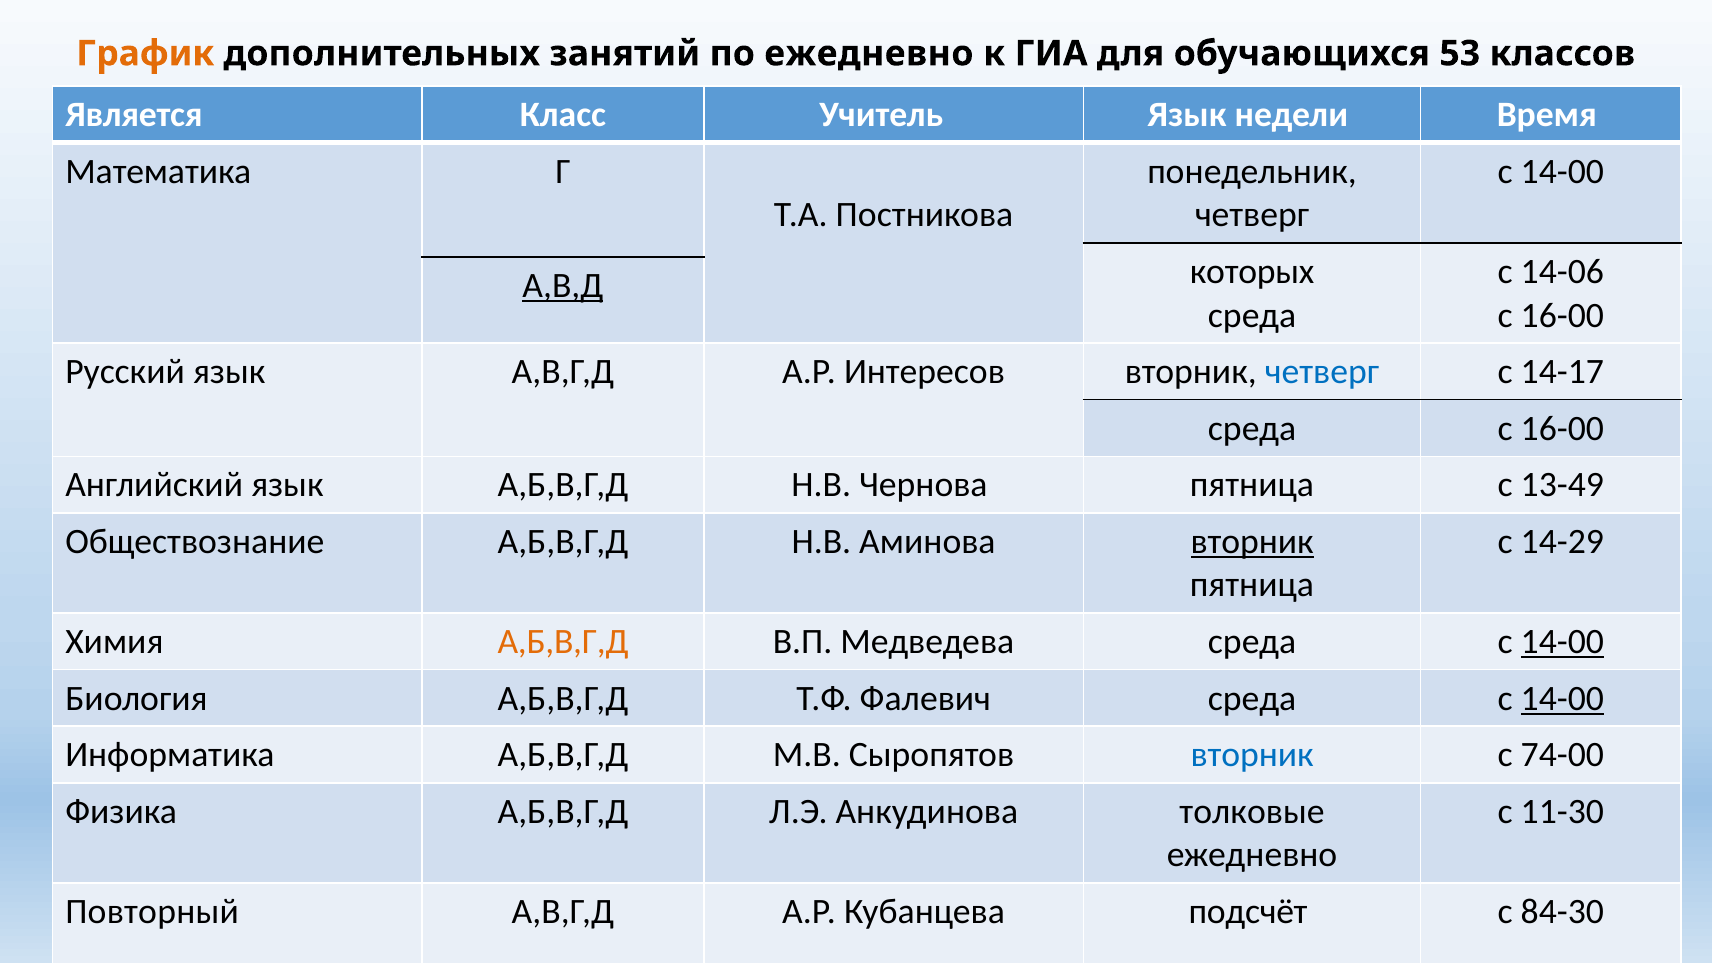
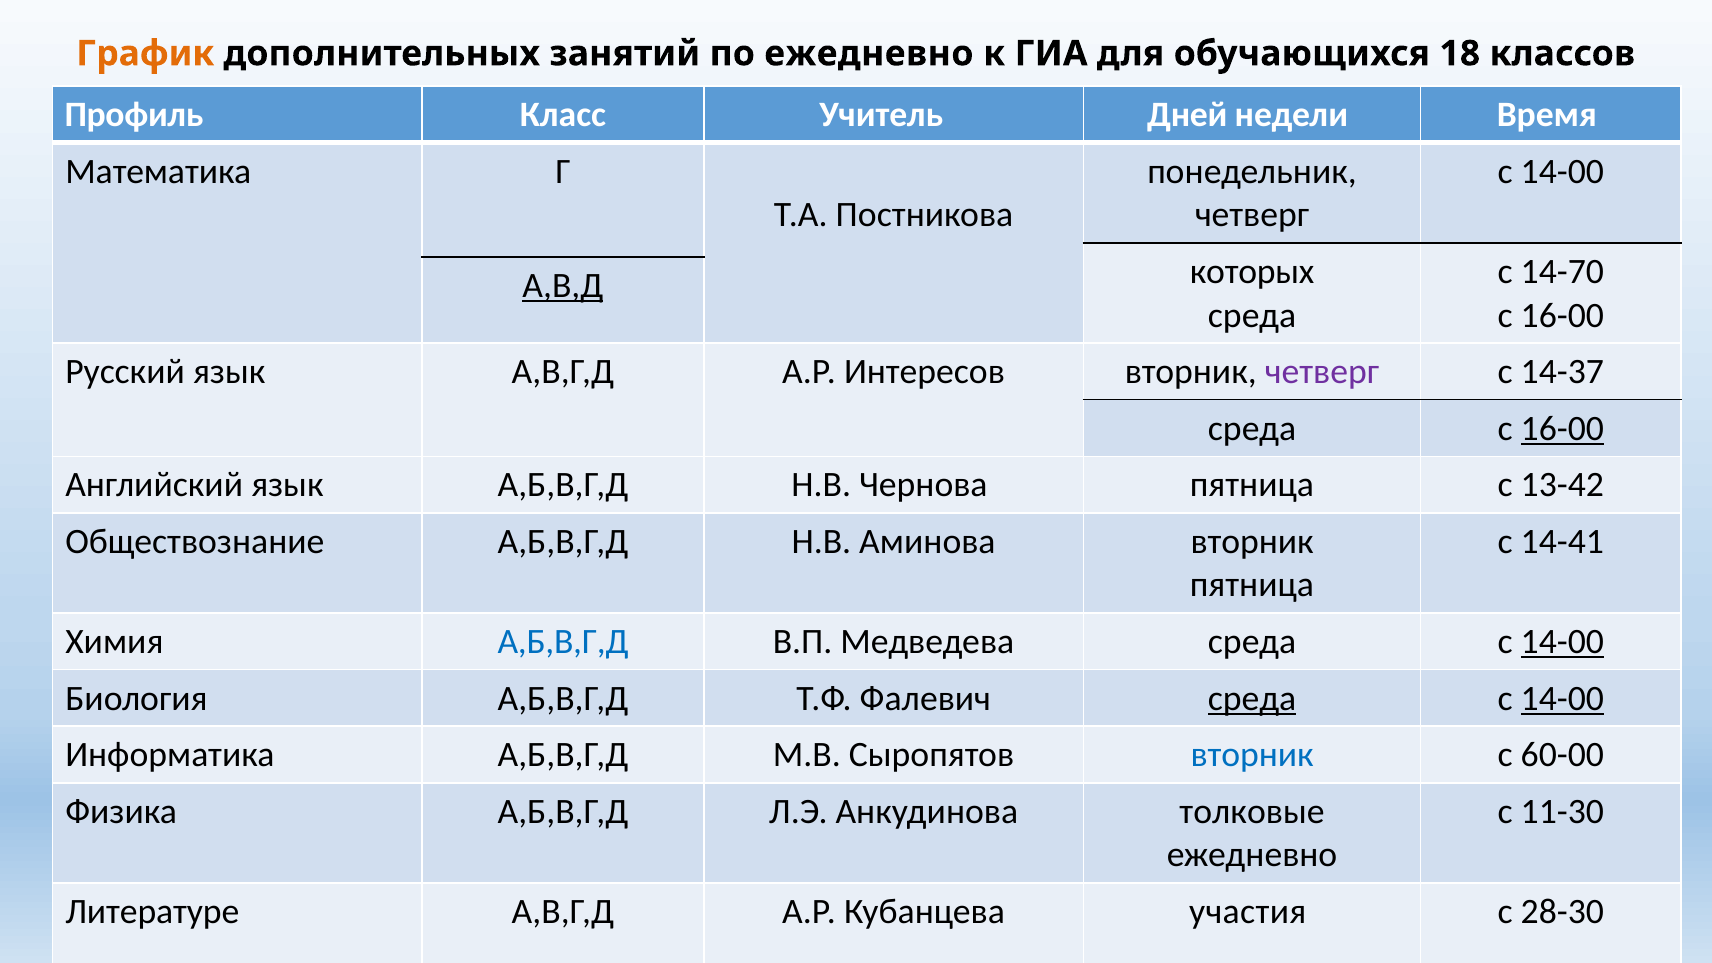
53: 53 -> 18 (1460, 54)
Является: Является -> Профиль (134, 115)
Учитель Язык: Язык -> Дней (1187, 115)
14-06: 14-06 -> 14-70 (1562, 272)
четверг colour: blue -> purple (1322, 372)
14-17: 14-17 -> 14-37 (1562, 372)
16-00 underline: none -> present (1562, 428)
13-49: 13-49 -> 13-42 (1562, 485)
вторник underline: present -> none (1252, 541)
14-29: 14-29 -> 14-41 (1562, 541)
А,Б,В,Г,Д colour: orange -> blue (563, 642)
среда underline: none -> present (1252, 698)
74-00: 74-00 -> 60-00 (1562, 755)
Повторный: Повторный -> Литературе (152, 912)
подсчёт: подсчёт -> участия (1248, 912)
84-30: 84-30 -> 28-30 (1562, 912)
